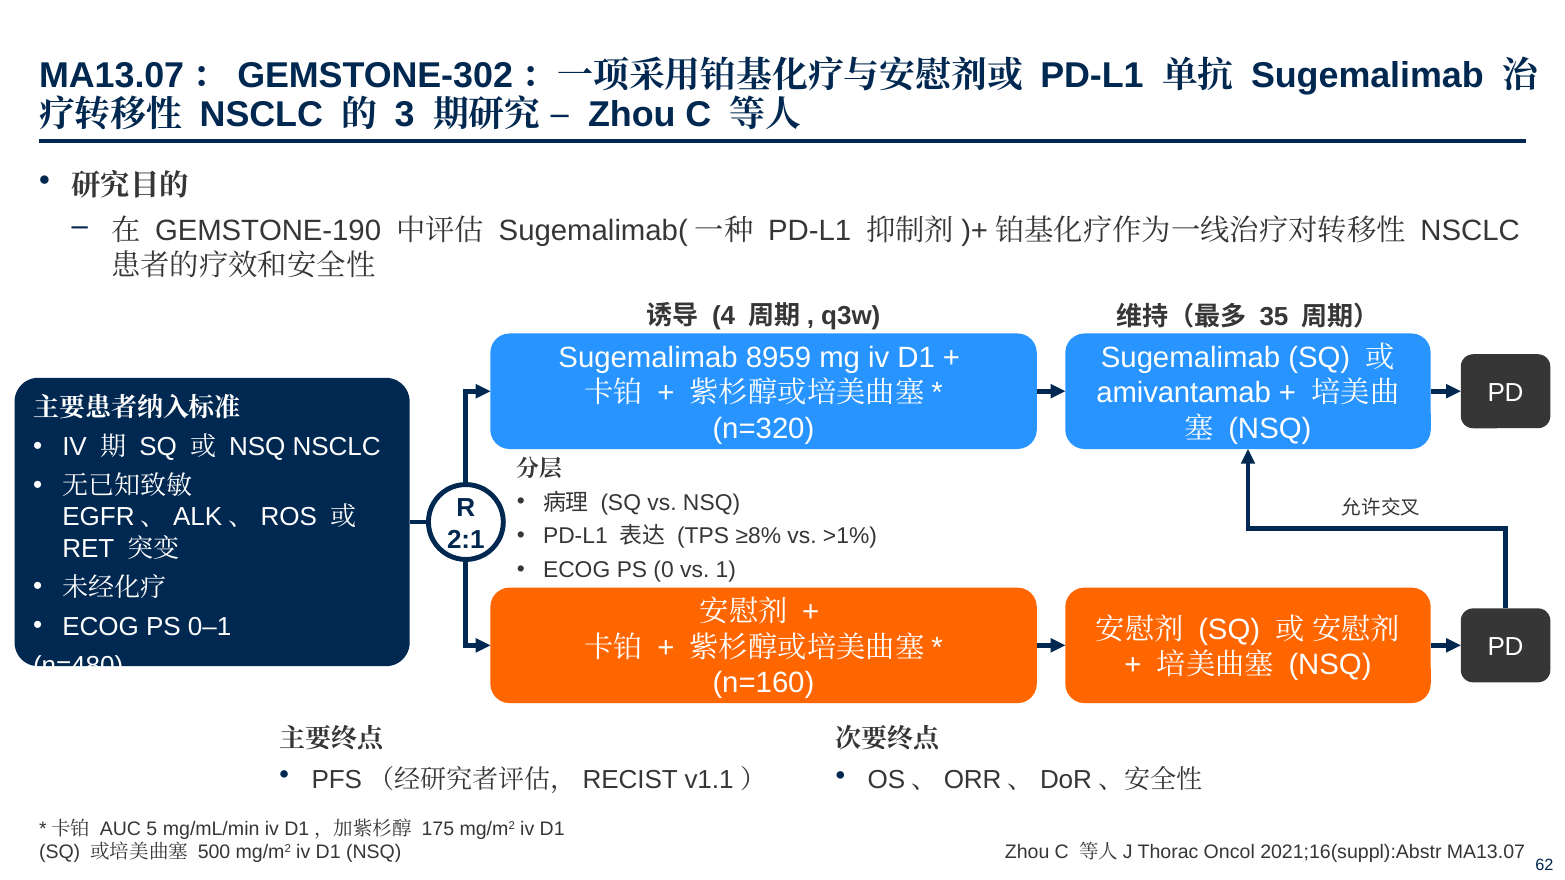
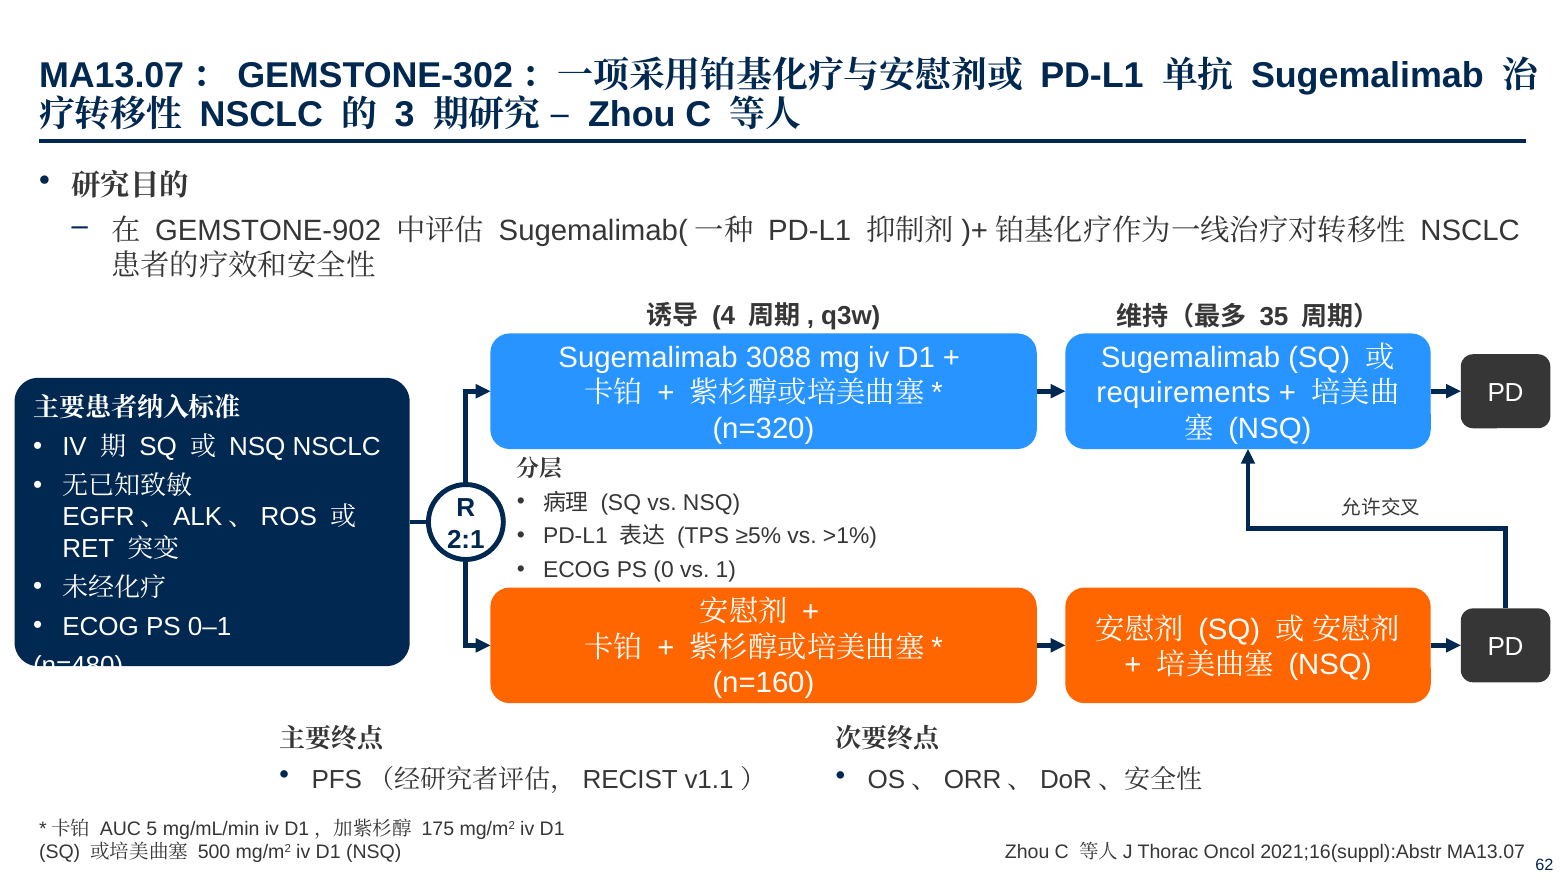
GEMSTONE-190: GEMSTONE-190 -> GEMSTONE-902 (268, 231)
8959: 8959 -> 3088 (779, 358)
amivantamab: amivantamab -> requirements (1184, 393)
≥8%: ≥8% -> ≥5% (758, 537)
